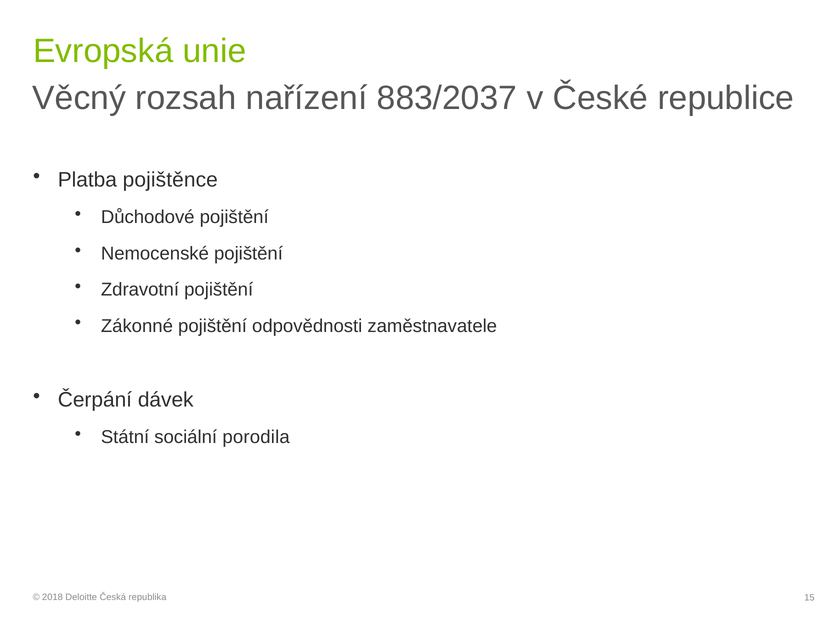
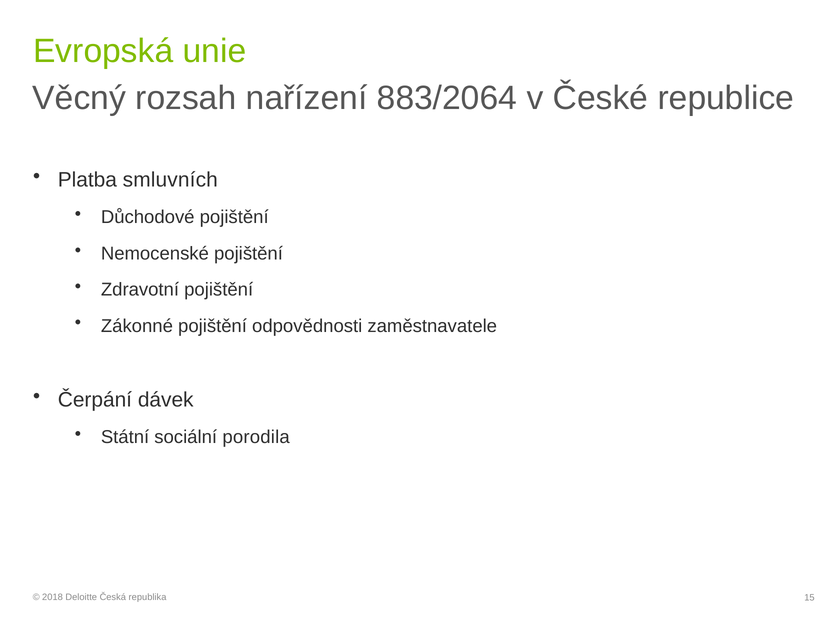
883/2037: 883/2037 -> 883/2064 (447, 98)
pojištěnce: pojištěnce -> smluvních (170, 180)
